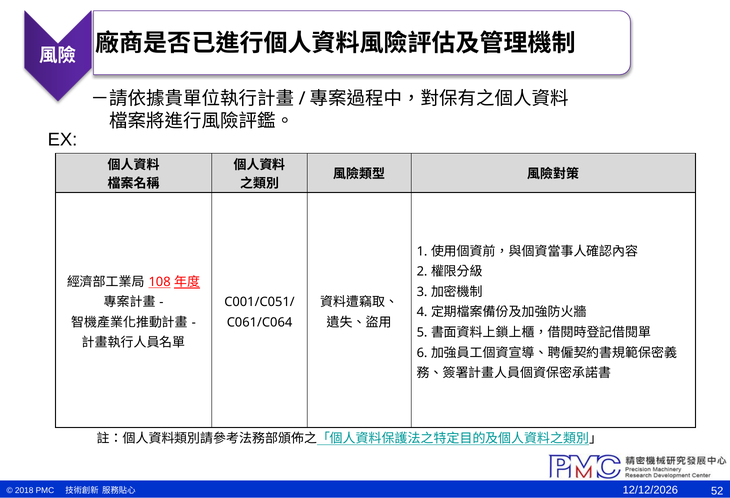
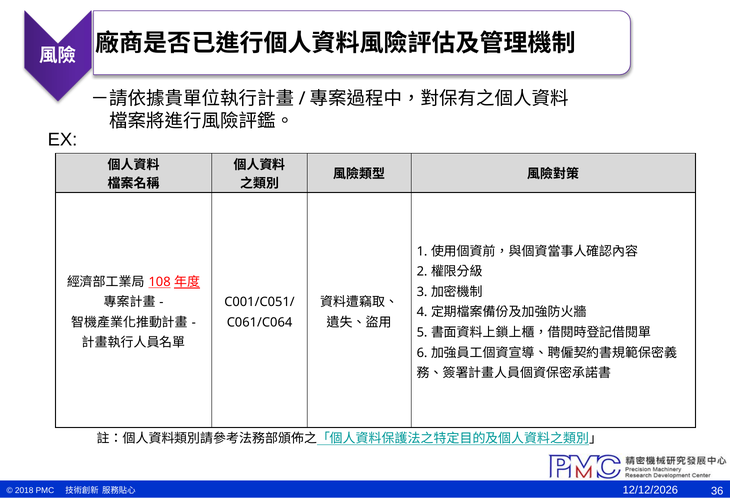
52: 52 -> 36 (717, 491)
